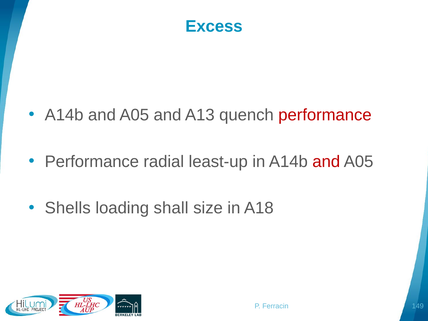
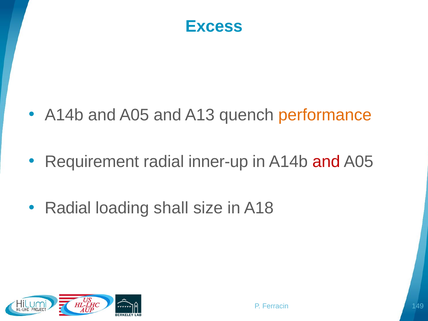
performance colour: red -> orange (325, 115)
Performance: Performance -> Requirement (92, 162)
least-up: least-up -> inner-up (218, 162)
Shells: Shells -> Radial (68, 208)
